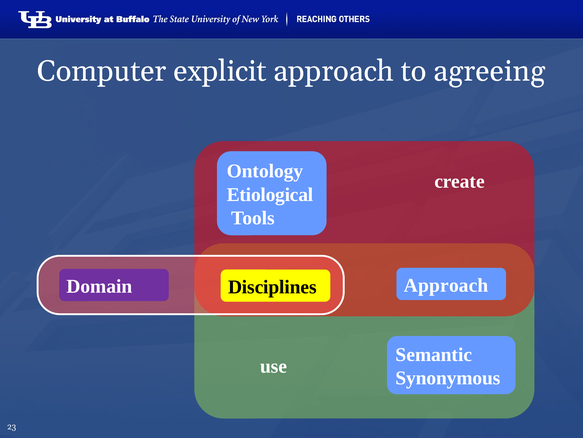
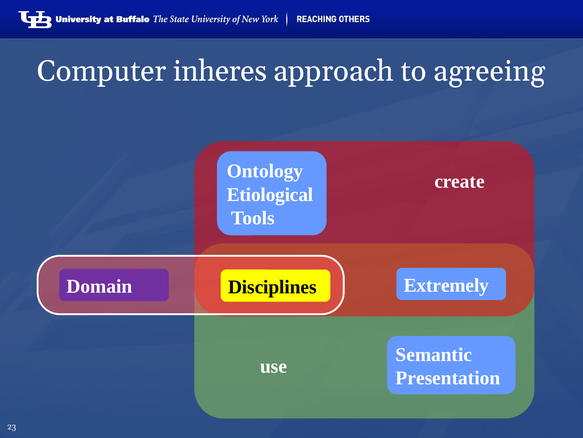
explicit: explicit -> inheres (220, 71)
Approach: Approach -> Extremely (446, 285)
Synonymous: Synonymous -> Presentation (448, 378)
